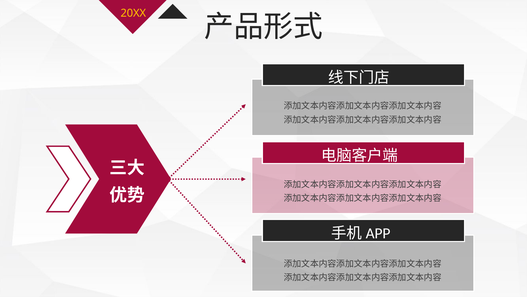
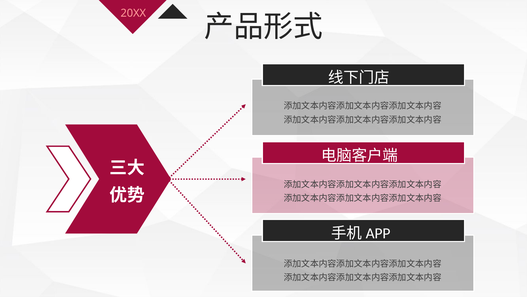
20XX colour: yellow -> pink (133, 13)
